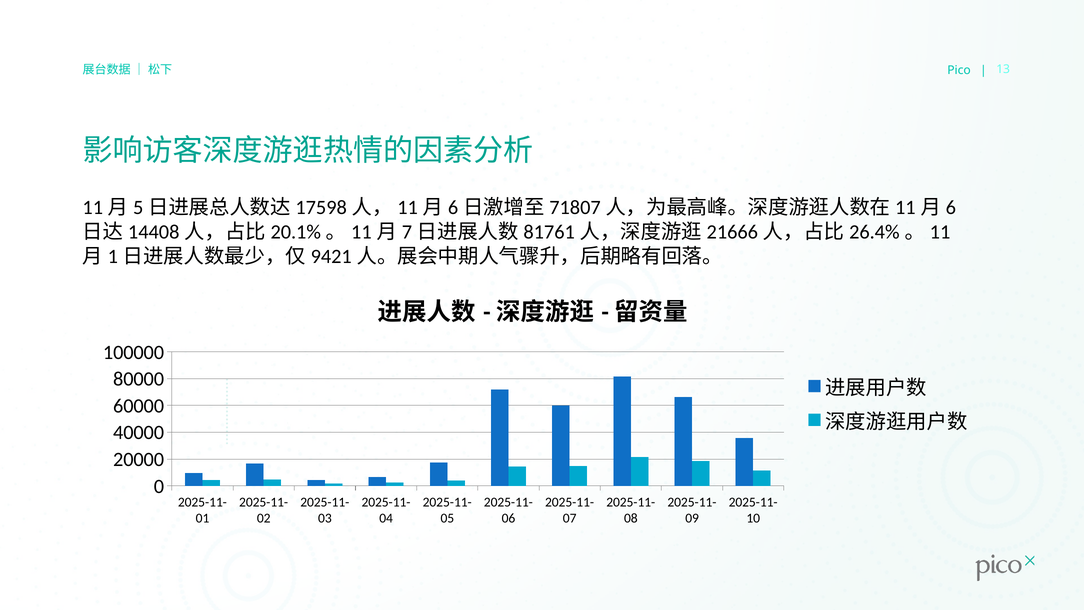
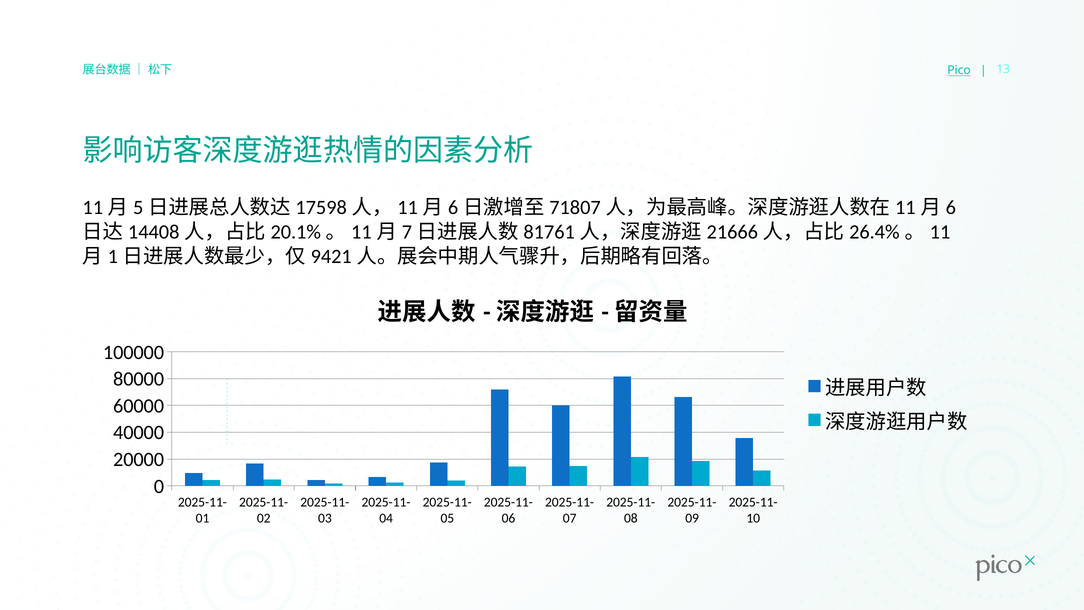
Pico underline: none -> present (959, 70)
